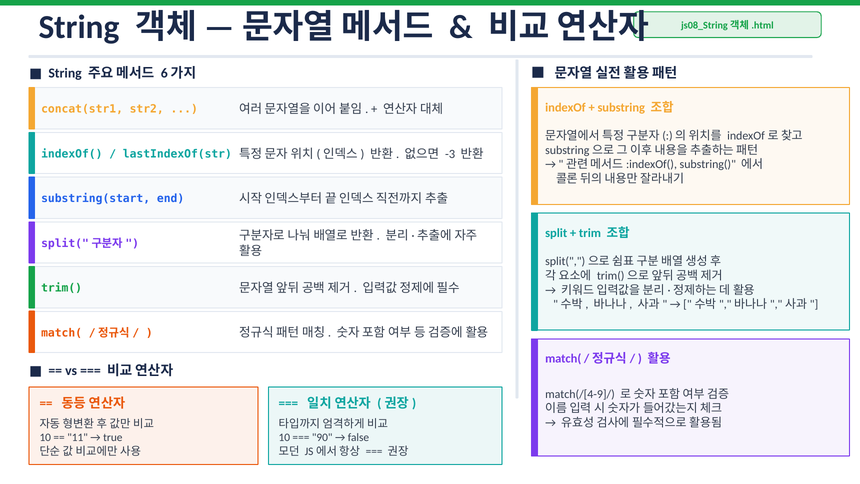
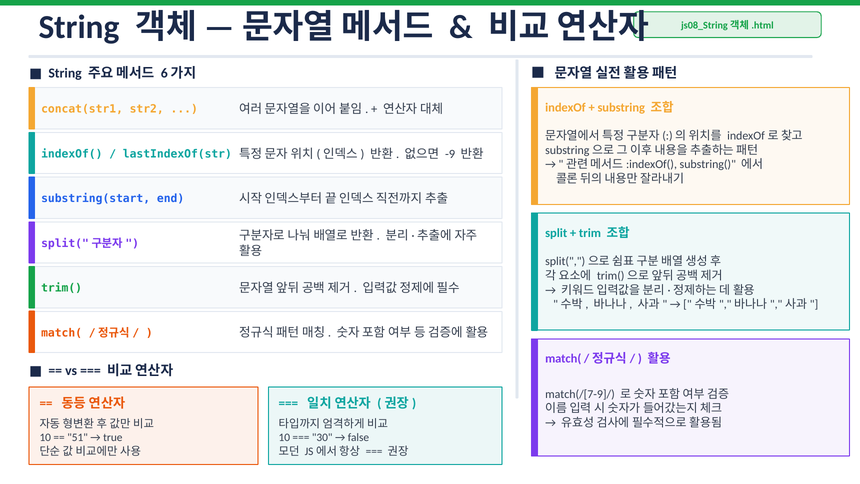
-3: -3 -> -9 (450, 154)
match(/[4-9]/: match(/[4-9]/ -> match(/[7-9]/ (580, 394)
11: 11 -> 51 (78, 438)
90: 90 -> 30 (322, 438)
